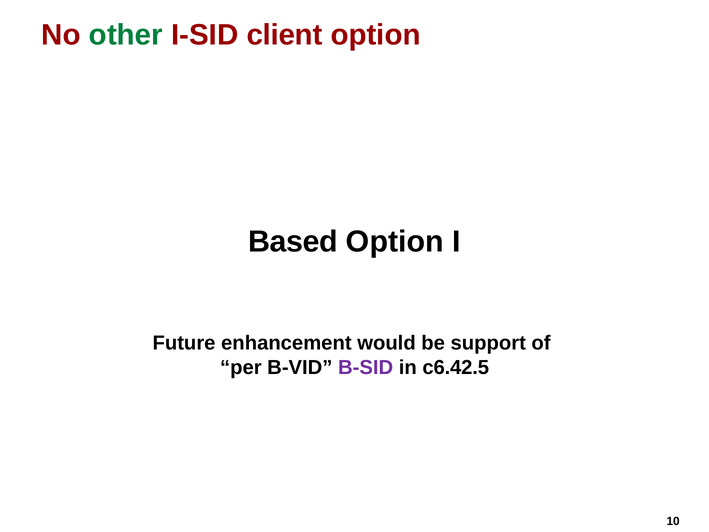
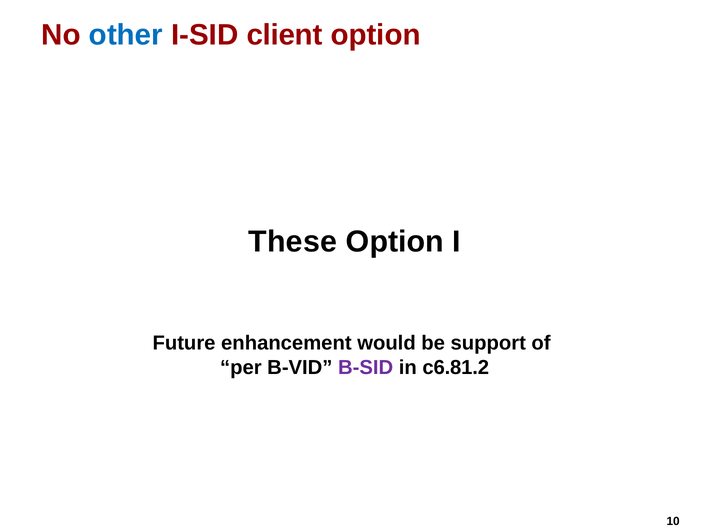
other colour: green -> blue (126, 35)
Based: Based -> These (293, 241)
c6.42.5: c6.42.5 -> c6.81.2 (456, 367)
